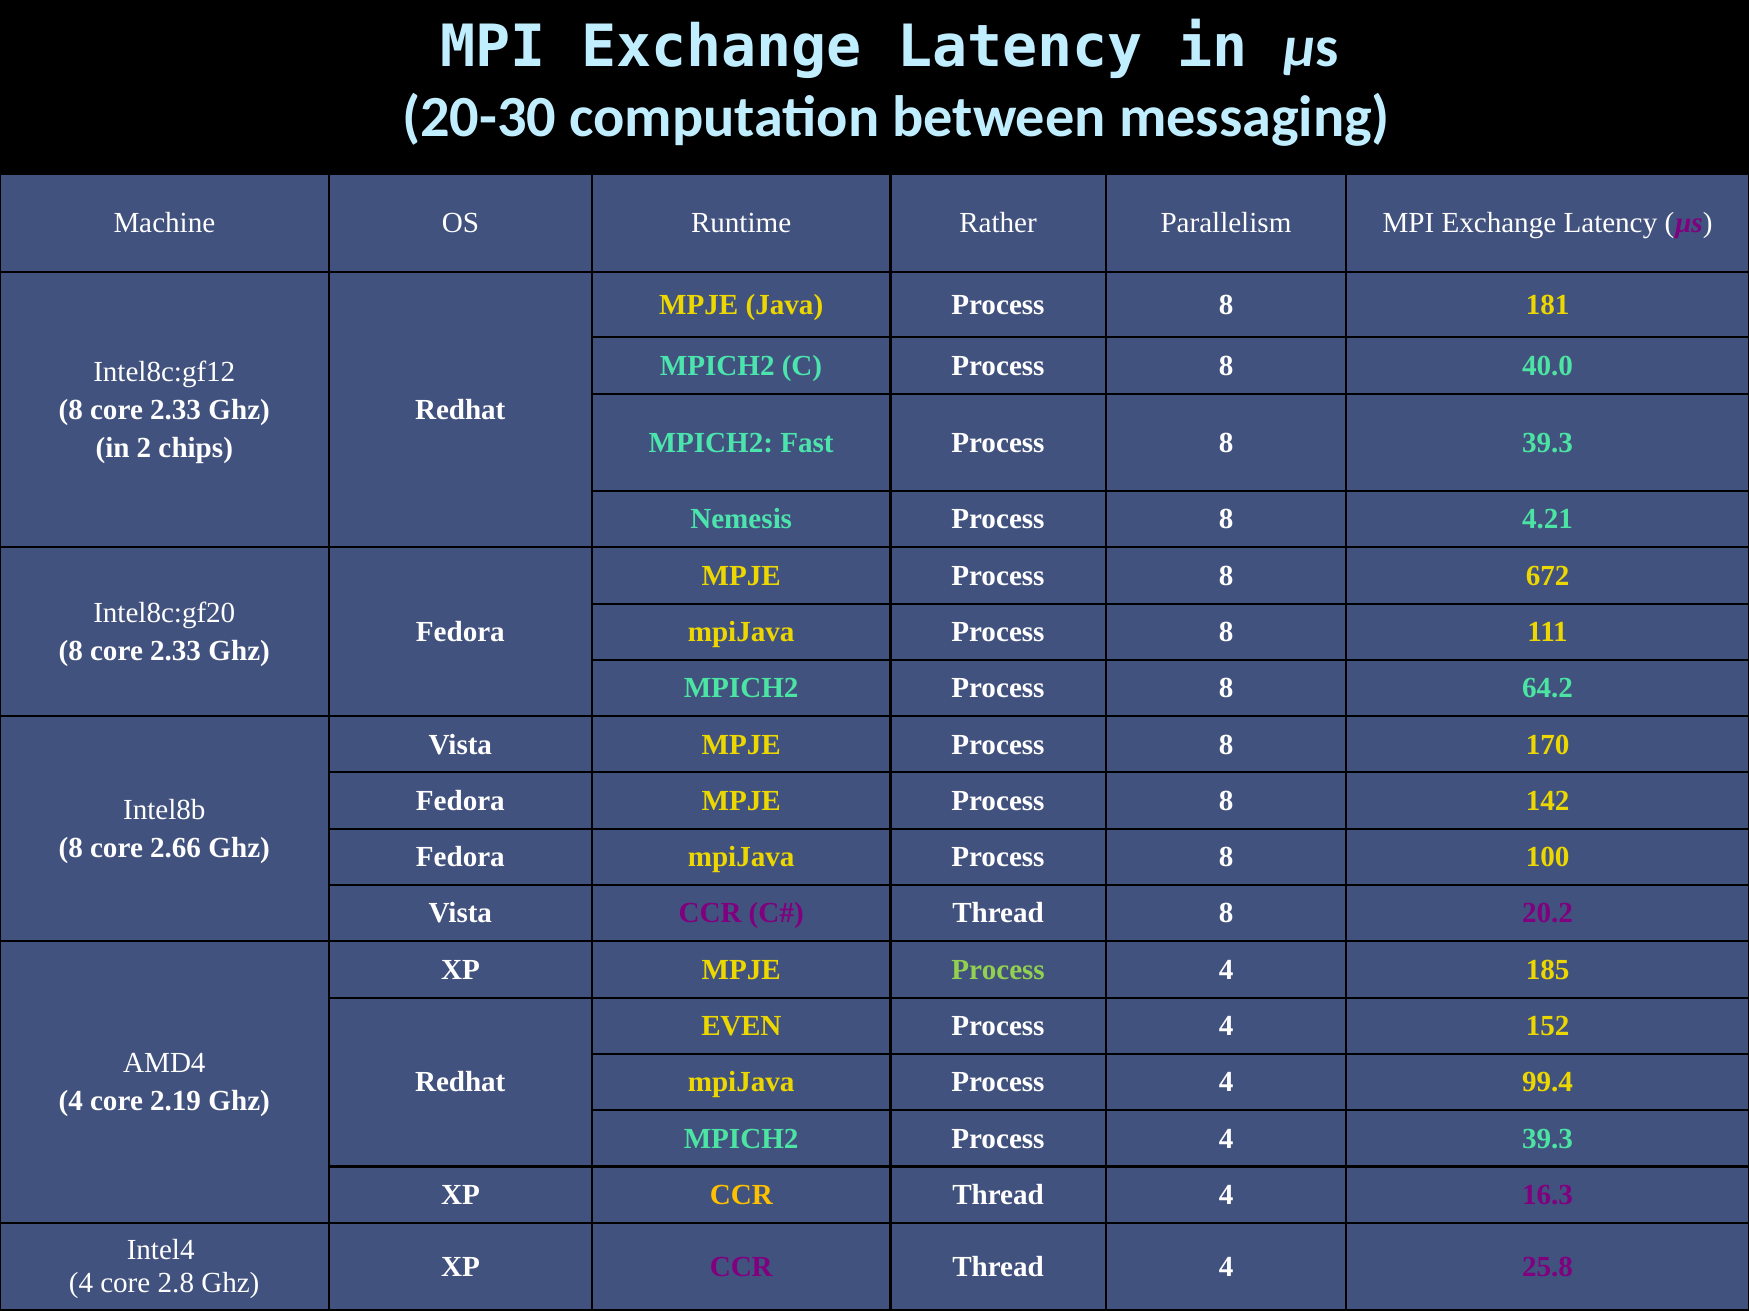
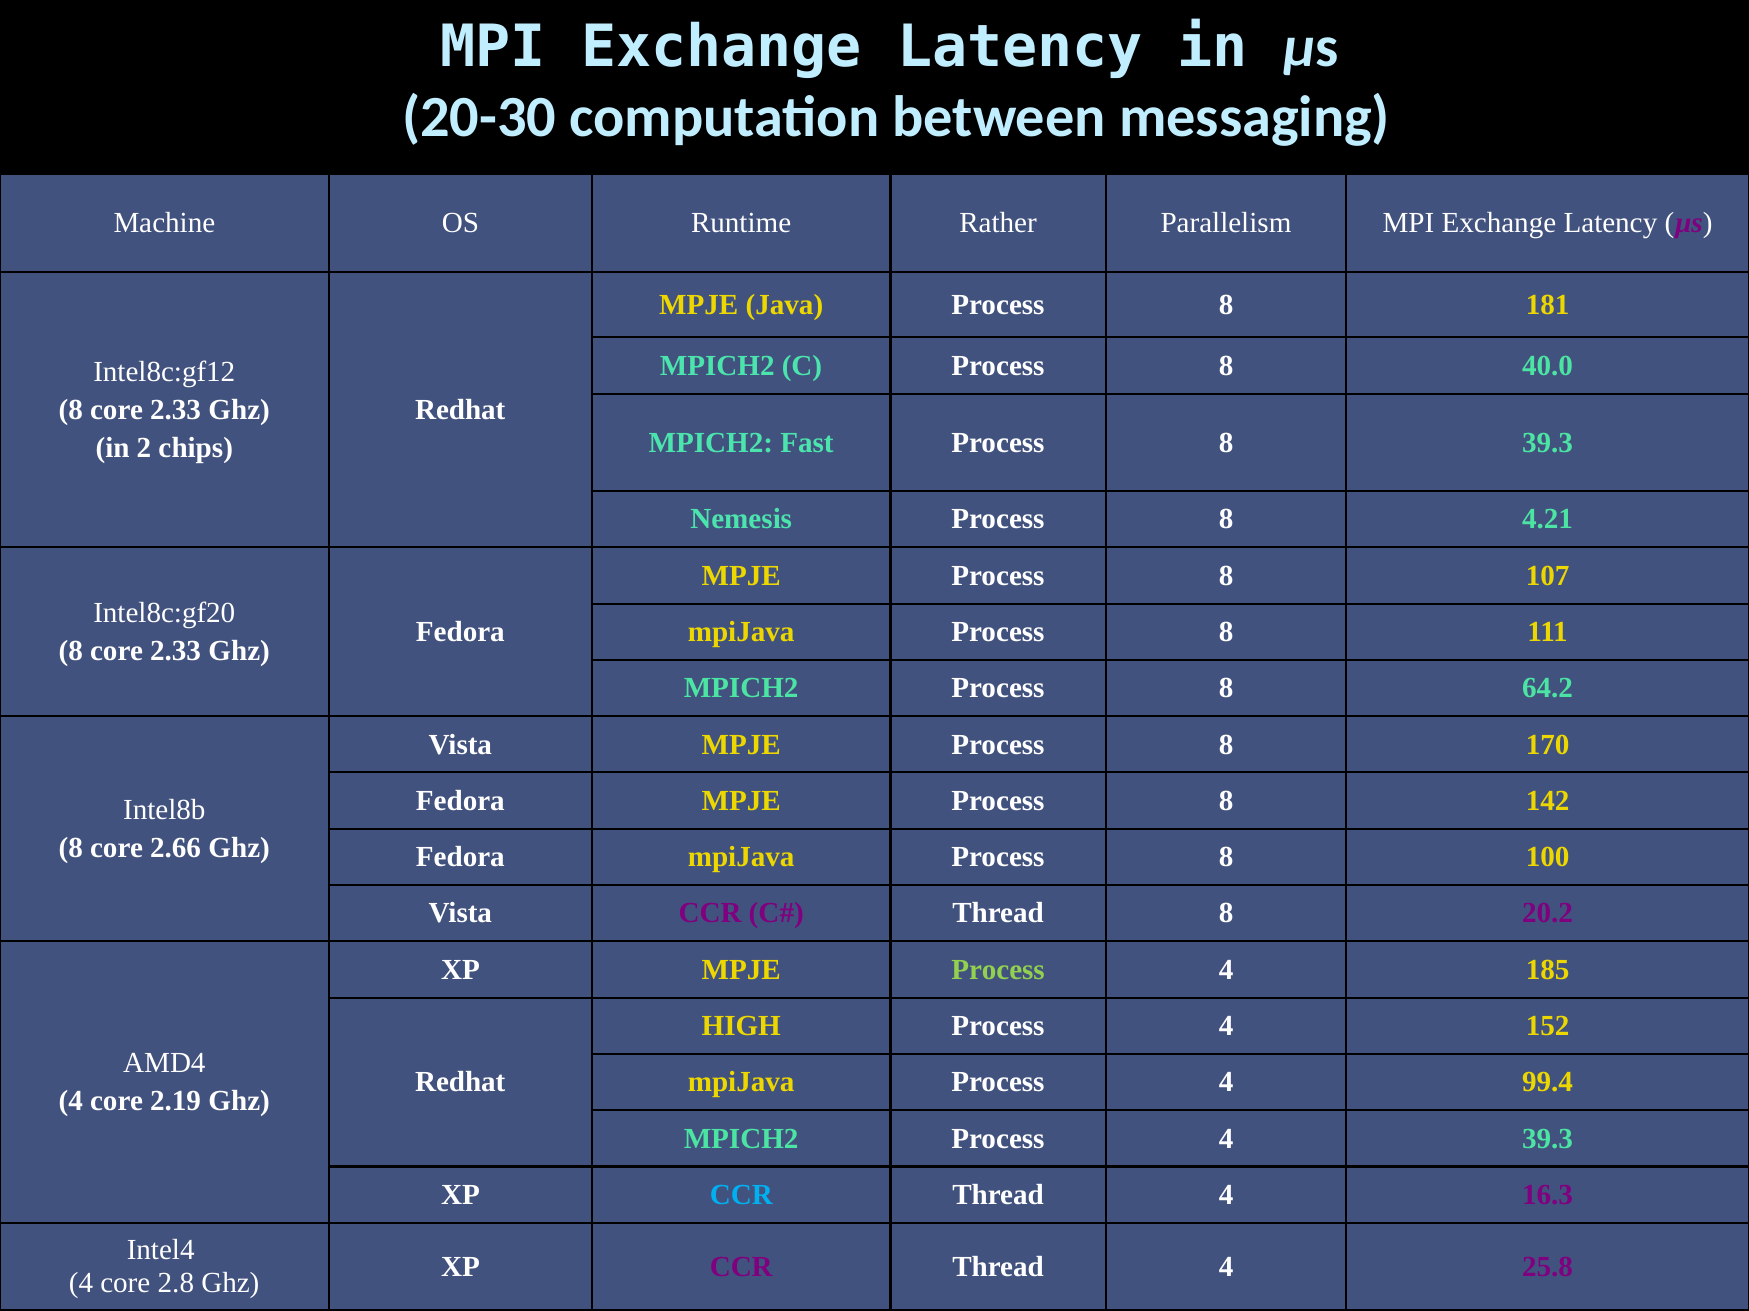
672: 672 -> 107 (1548, 576)
EVEN: EVEN -> HIGH (741, 1026)
CCR colour: yellow -> light blue (741, 1195)
